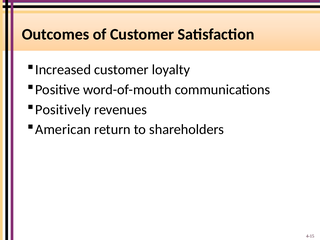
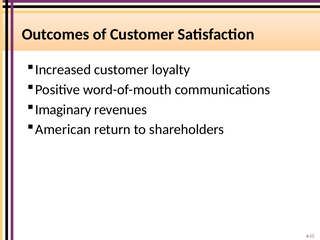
Positively: Positively -> Imaginary (63, 110)
